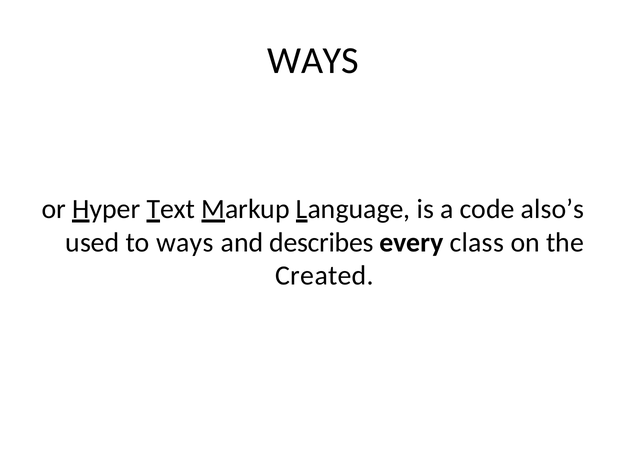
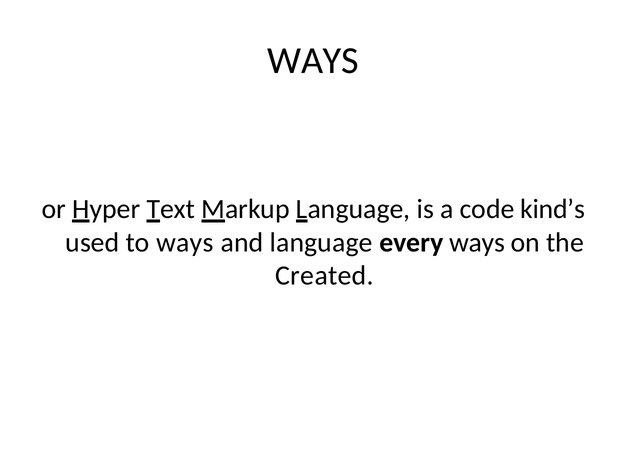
also’s: also’s -> kind’s (553, 209)
and describes: describes -> language (321, 243)
every class: class -> ways (477, 243)
